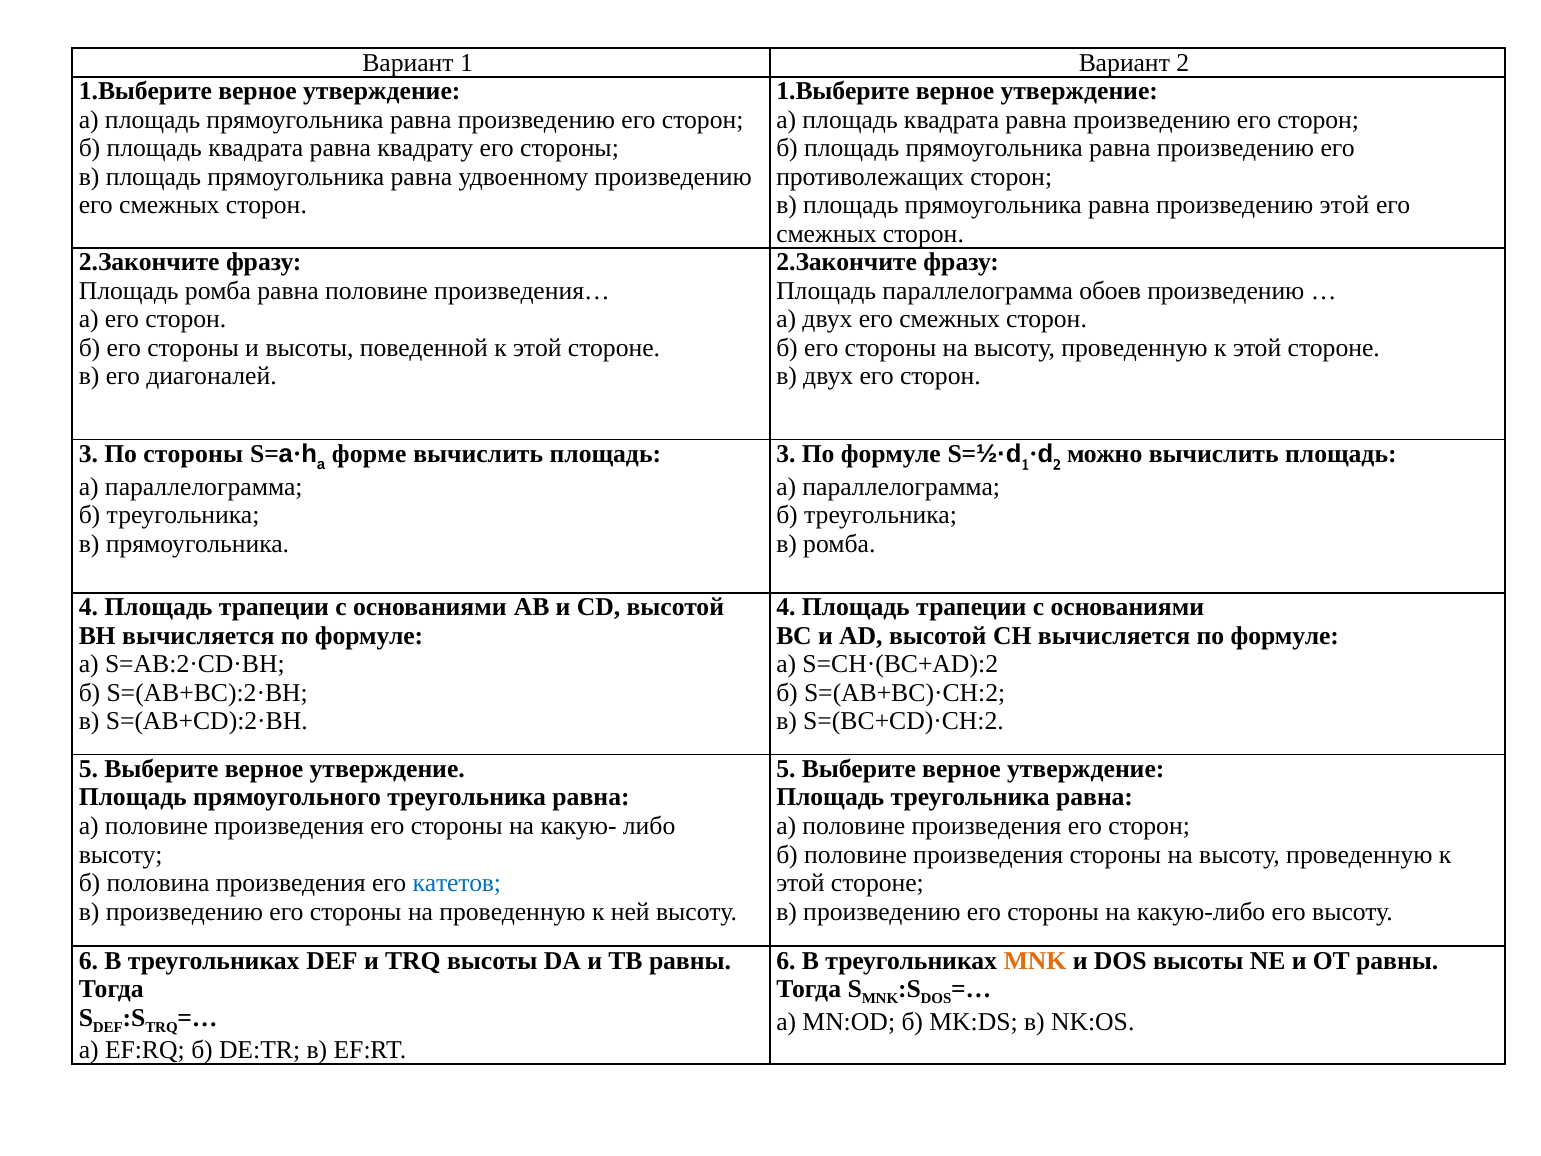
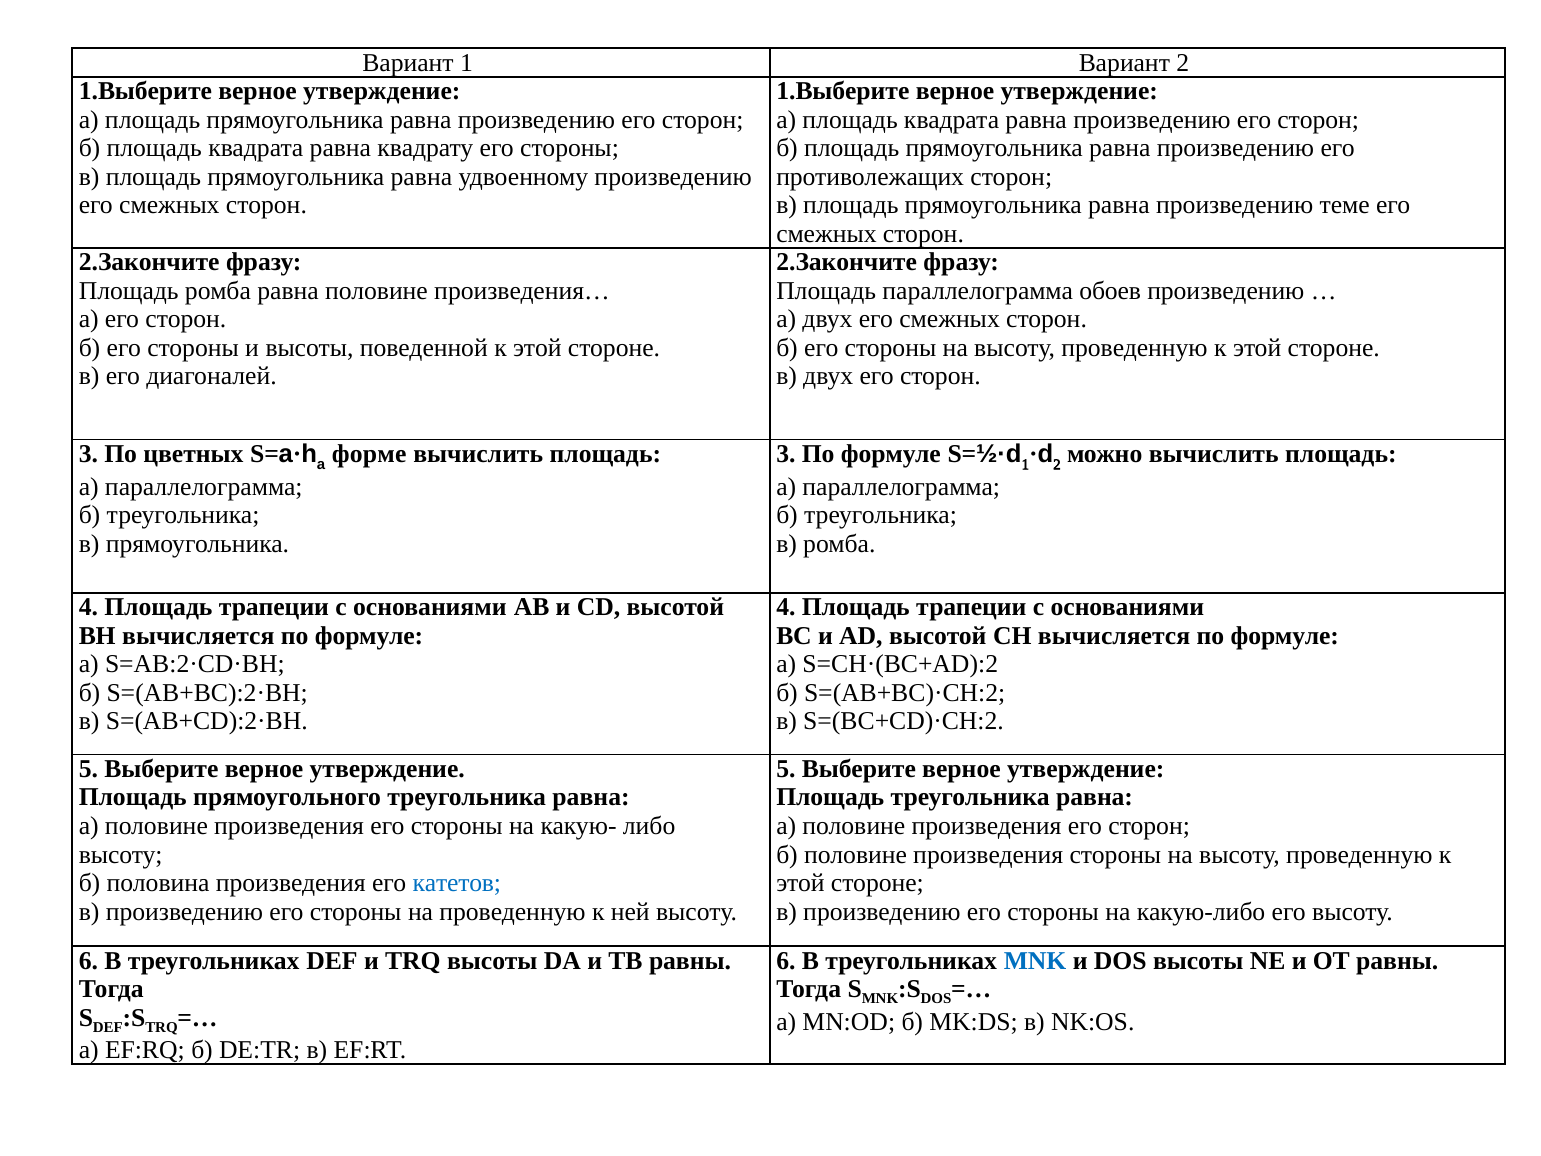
произведению этой: этой -> теме (1345, 205)
По стороны: стороны -> цветных (193, 454)
MNK colour: orange -> blue (1035, 960)
